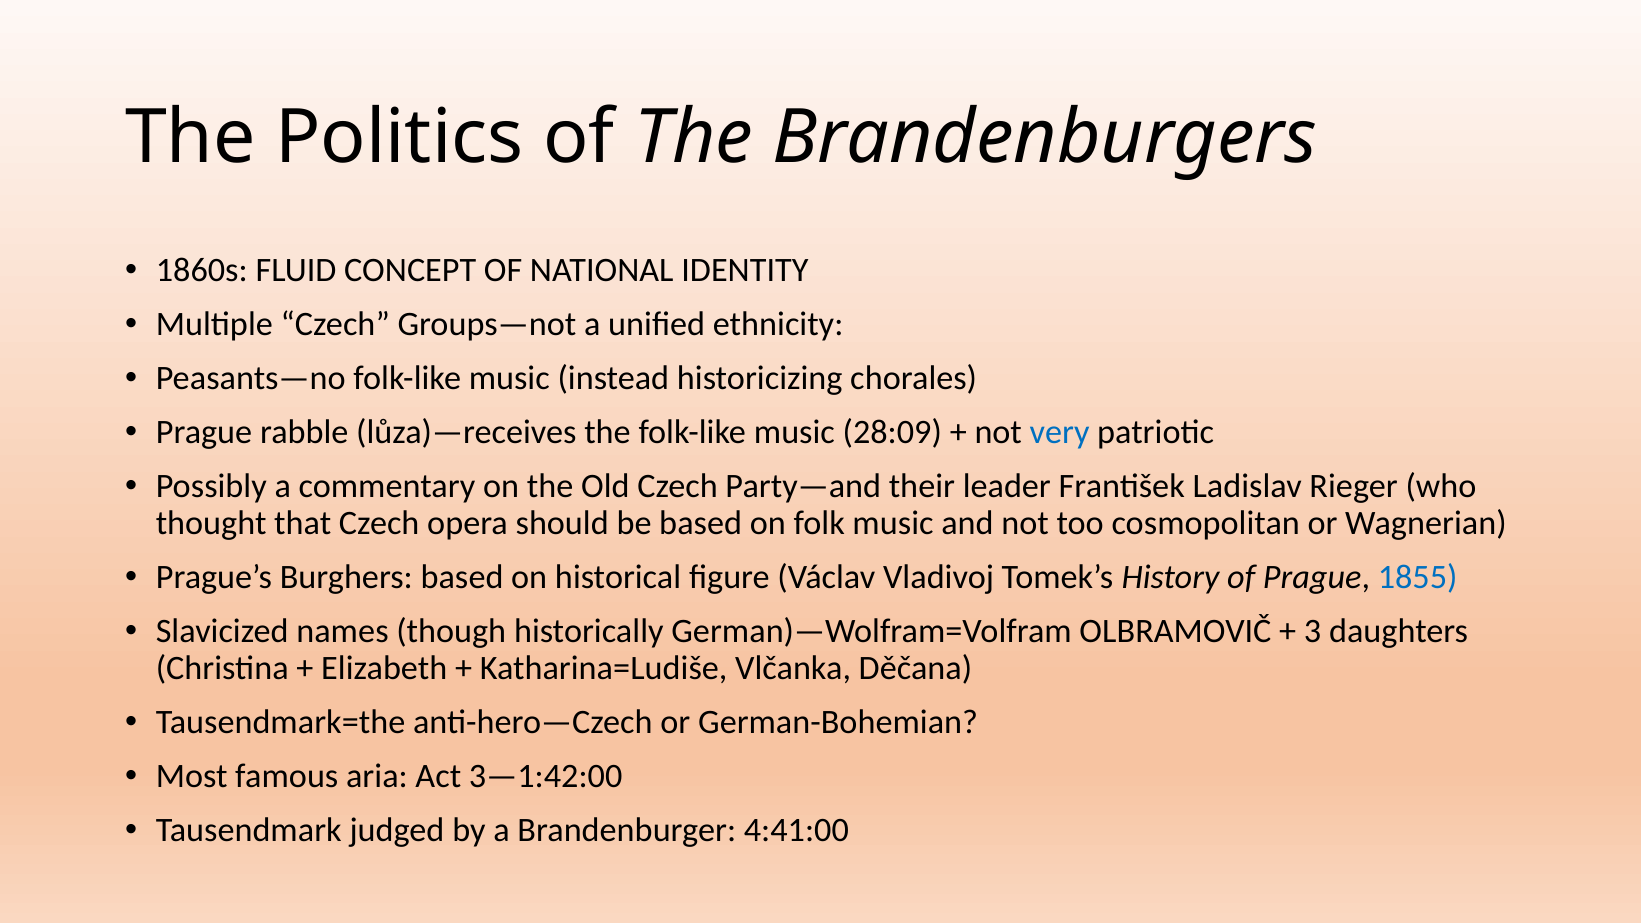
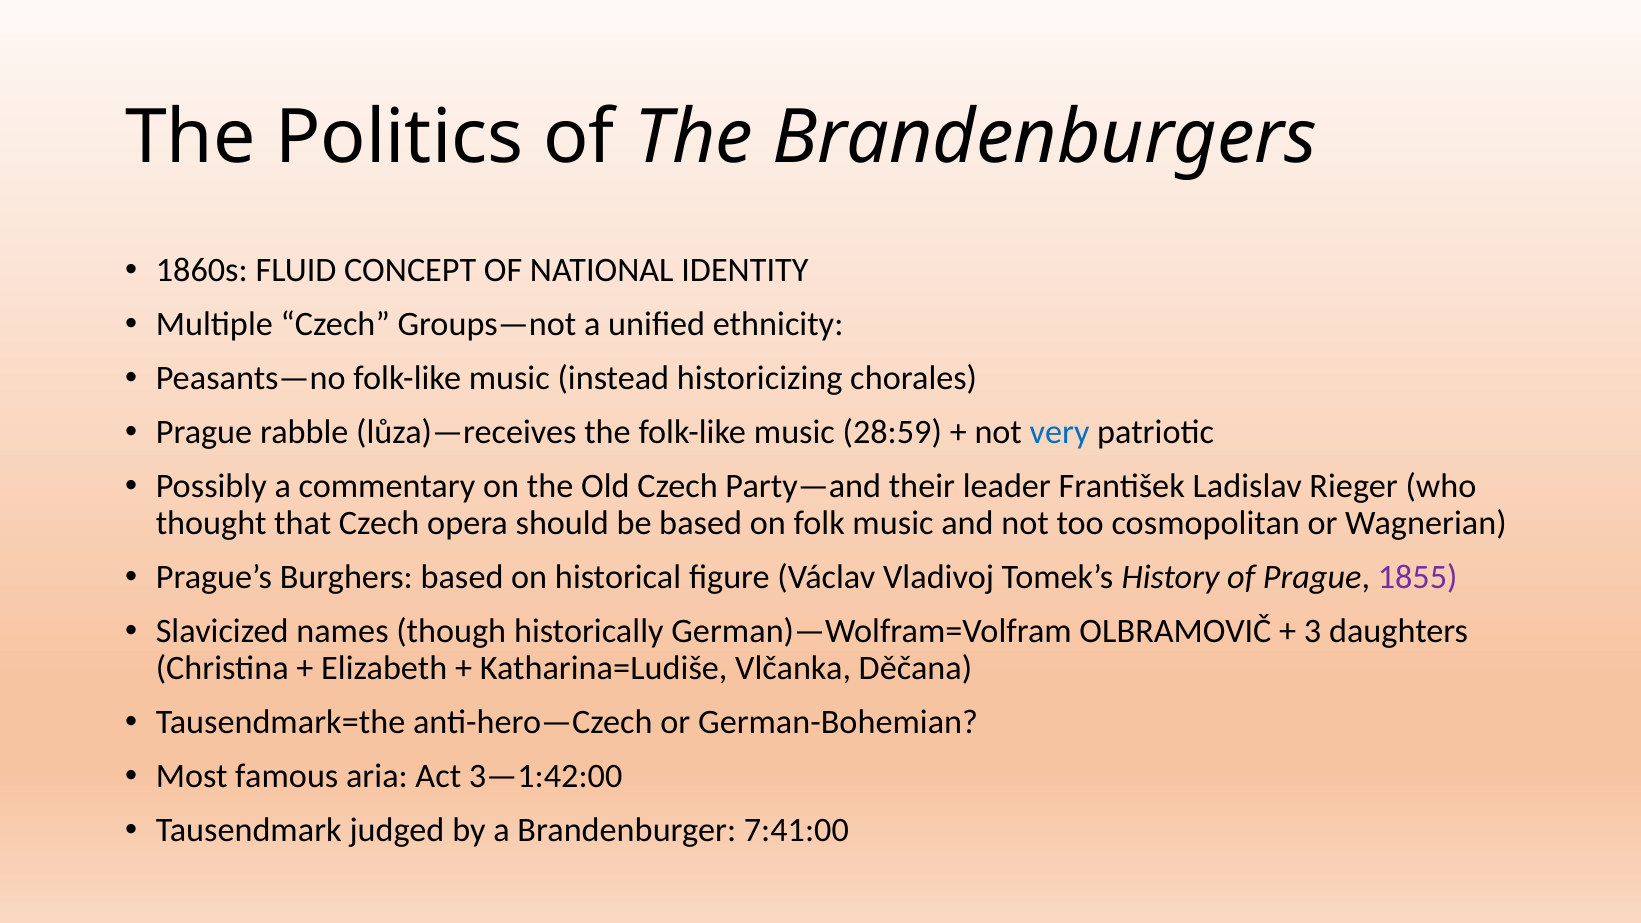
28:09: 28:09 -> 28:59 (892, 432)
1855 colour: blue -> purple (1418, 577)
4:41:00: 4:41:00 -> 7:41:00 (796, 830)
